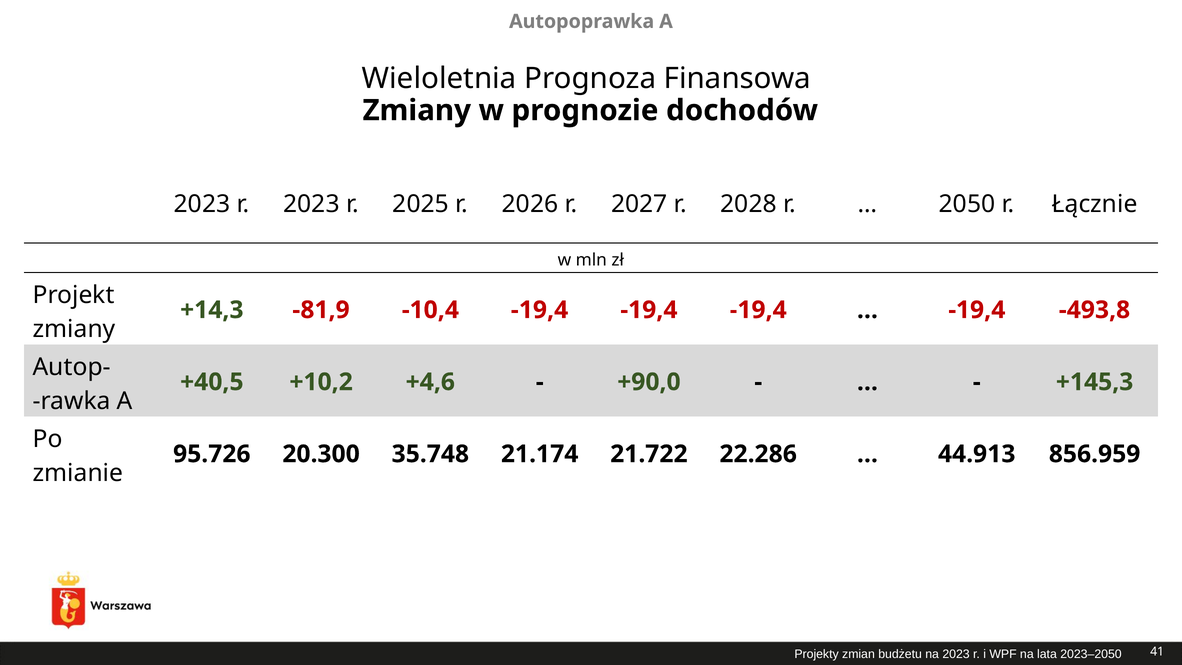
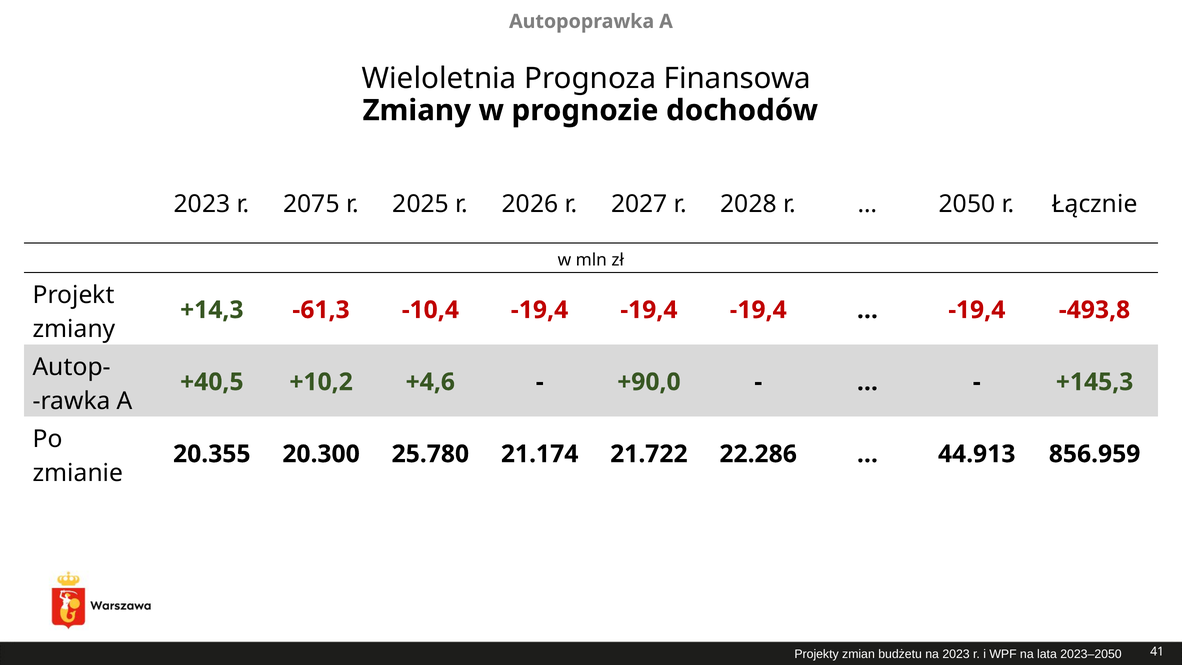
r 2023: 2023 -> 2075 (311, 204)
-81,9: -81,9 -> -61,3 (321, 310)
95.726: 95.726 -> 20.355 (212, 454)
35.748: 35.748 -> 25.780 (430, 454)
